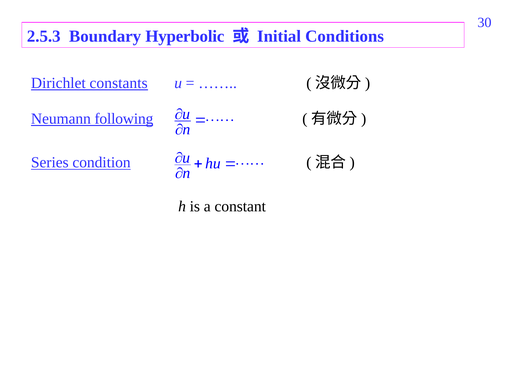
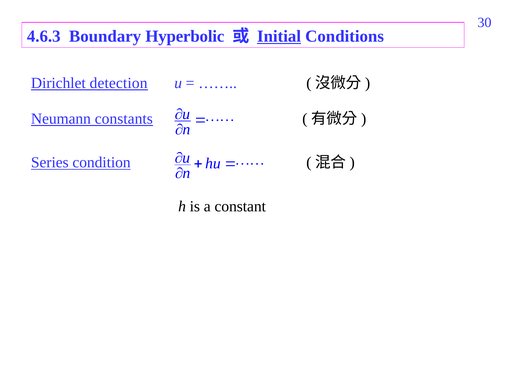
2.5.3: 2.5.3 -> 4.6.3 (44, 36)
Initial underline: none -> present (279, 36)
constants: constants -> detection (119, 83)
following: following -> constants (124, 119)
